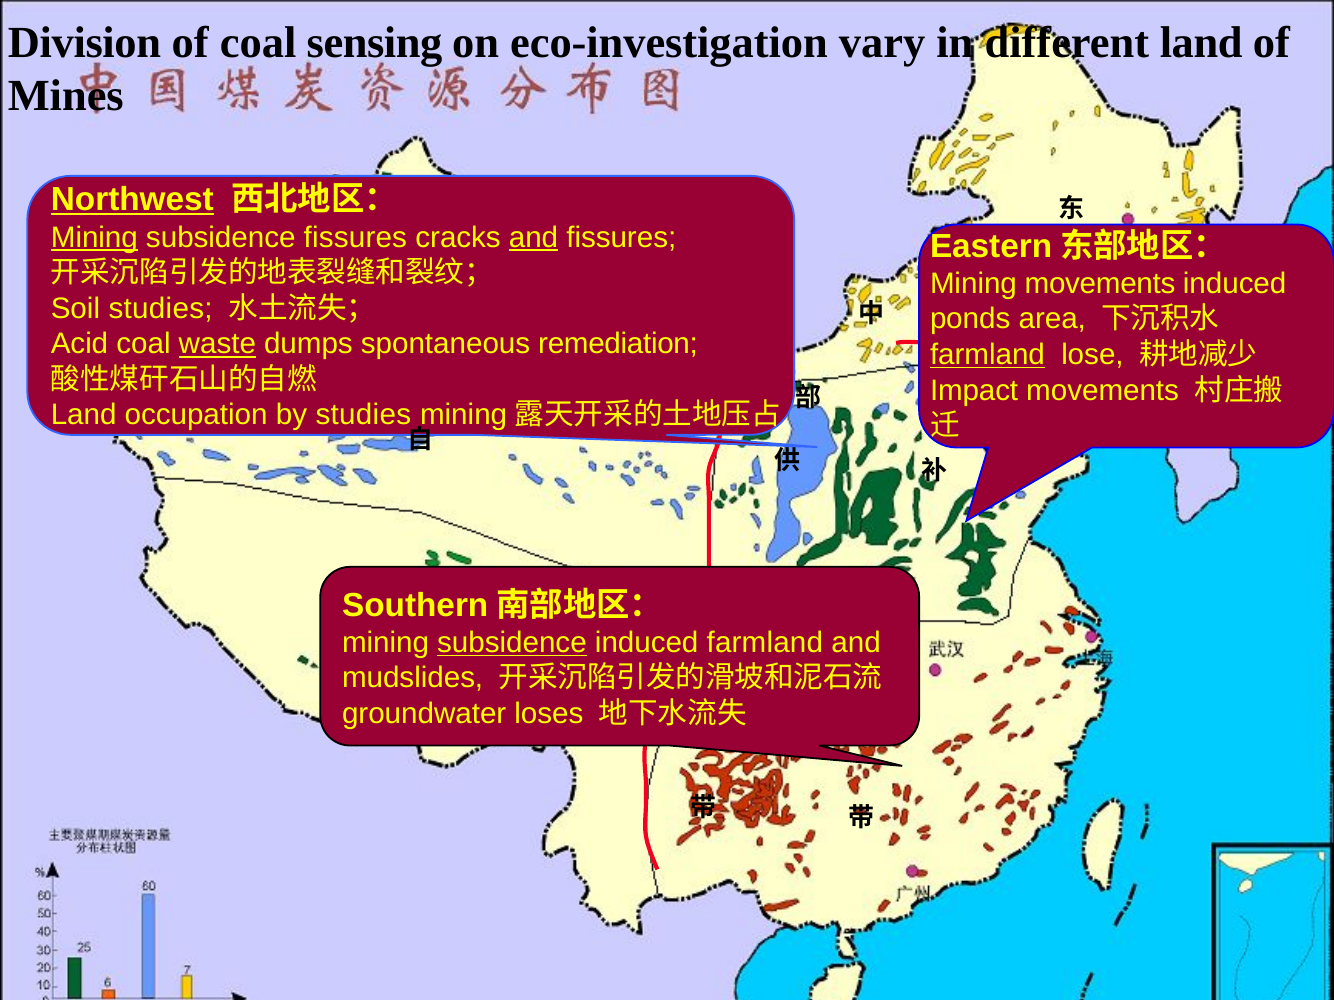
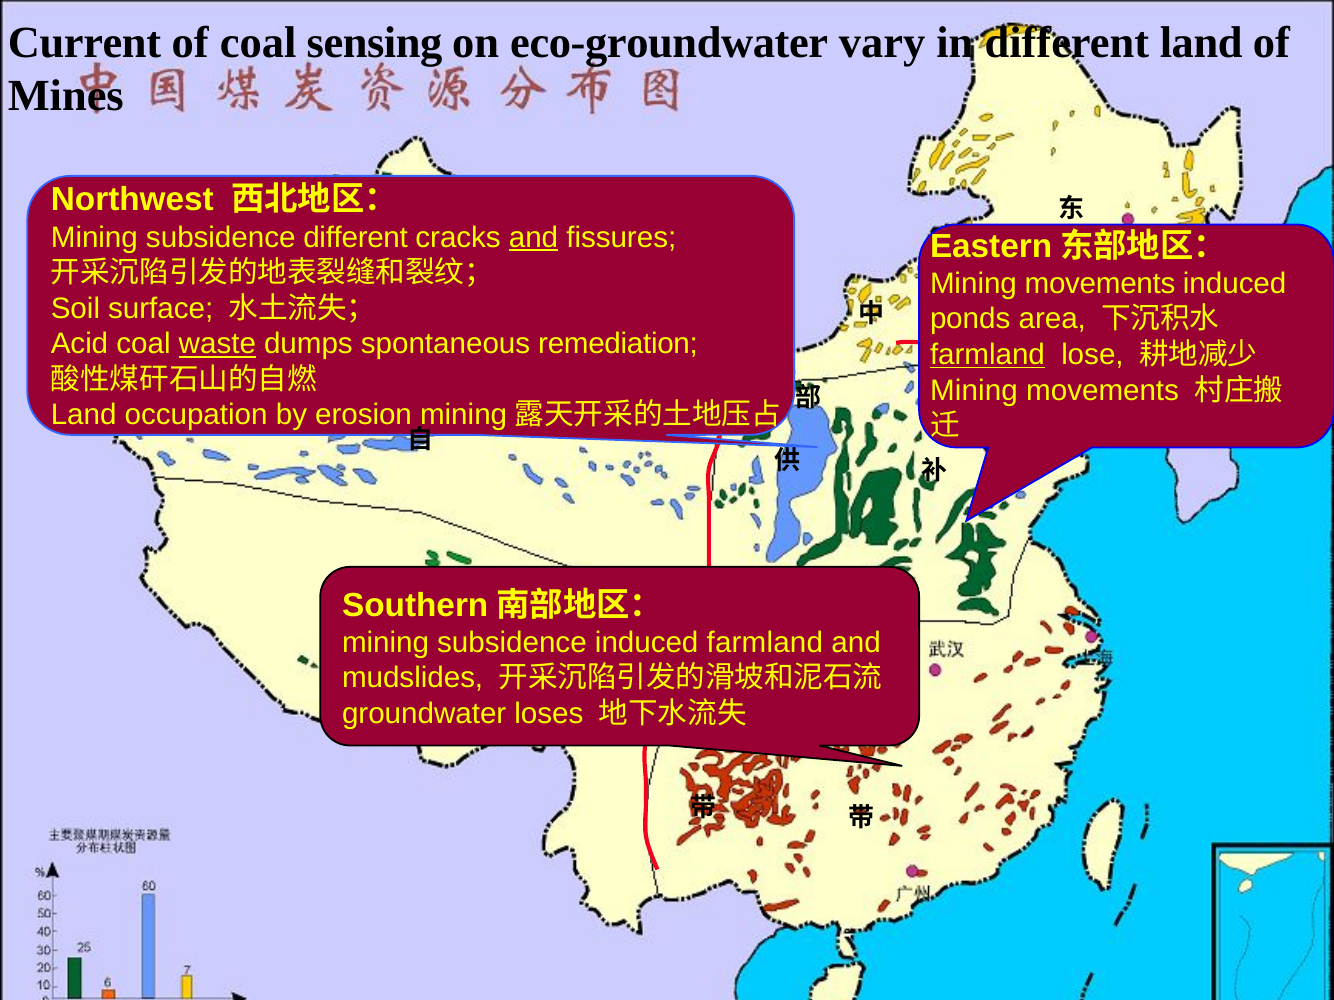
Division: Division -> Current (84, 43)
eco-investigation: eco-investigation -> eco-groundwater (669, 43)
Northwest underline: present -> none (132, 200)
Mining underline: present -> none (94, 238)
subsidence fissures: fissures -> different (356, 238)
Soil studies: studies -> surface (161, 309)
Impact: Impact -> Mining (974, 390)
by studies: studies -> erosion (364, 415)
subsidence underline: present -> none (512, 643)
